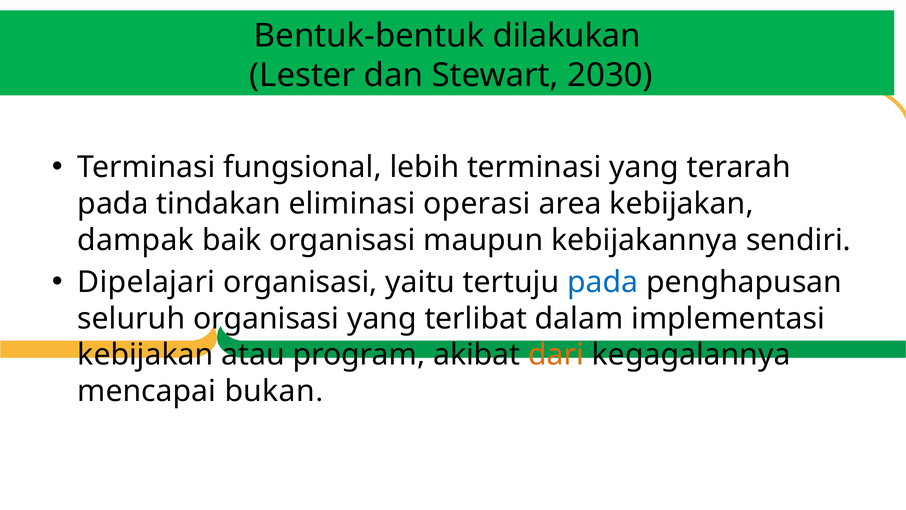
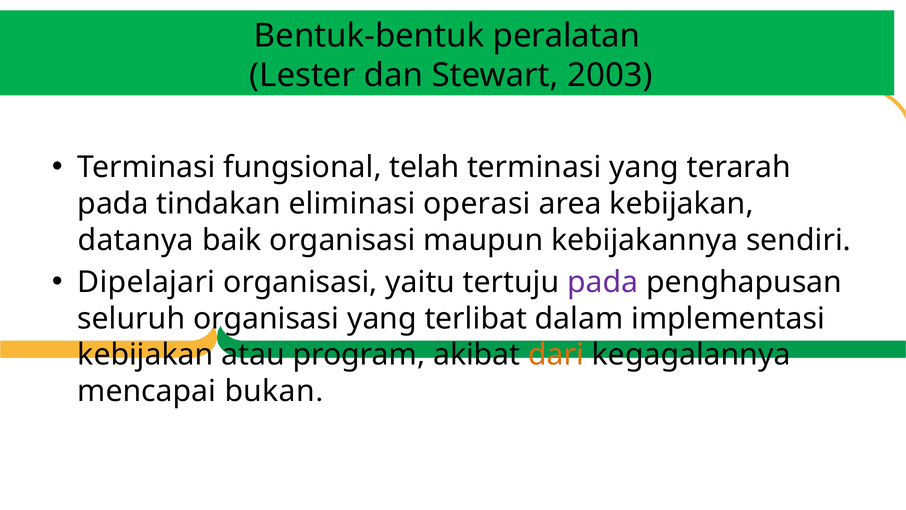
dilakukan: dilakukan -> peralatan (567, 36)
2030: 2030 -> 2003 (610, 75)
lebih: lebih -> telah (425, 167)
dampak: dampak -> datanya (136, 240)
pada colour: blue -> purple (603, 282)
